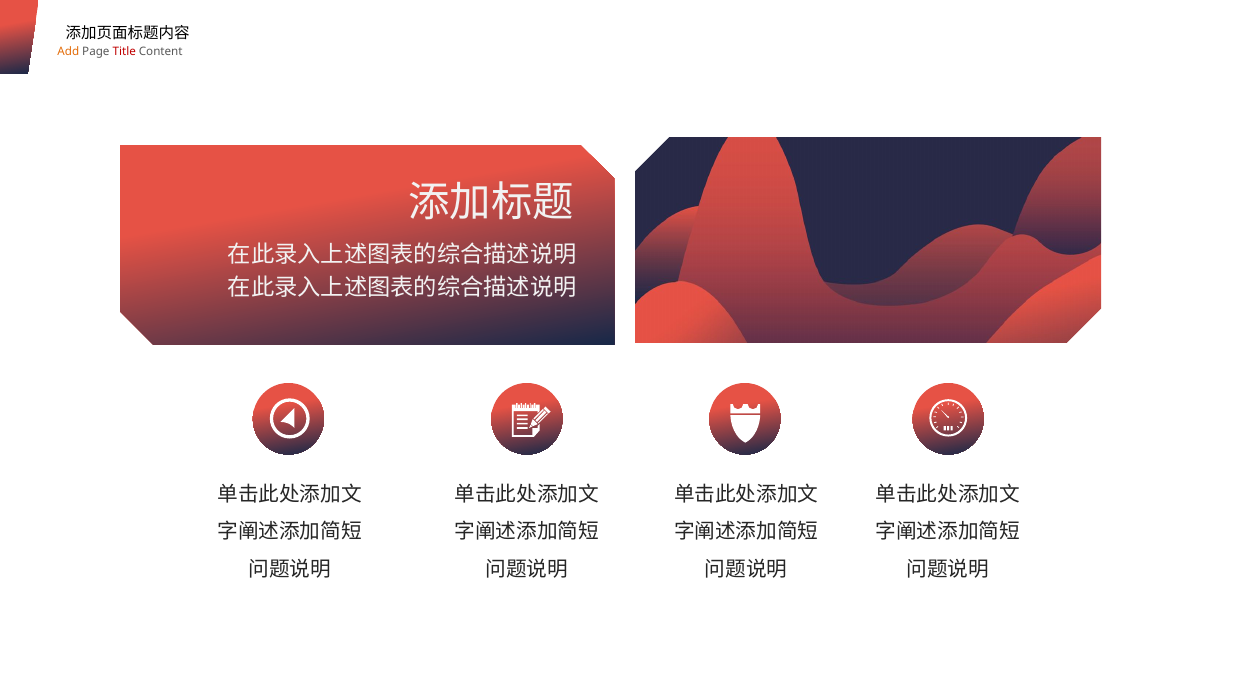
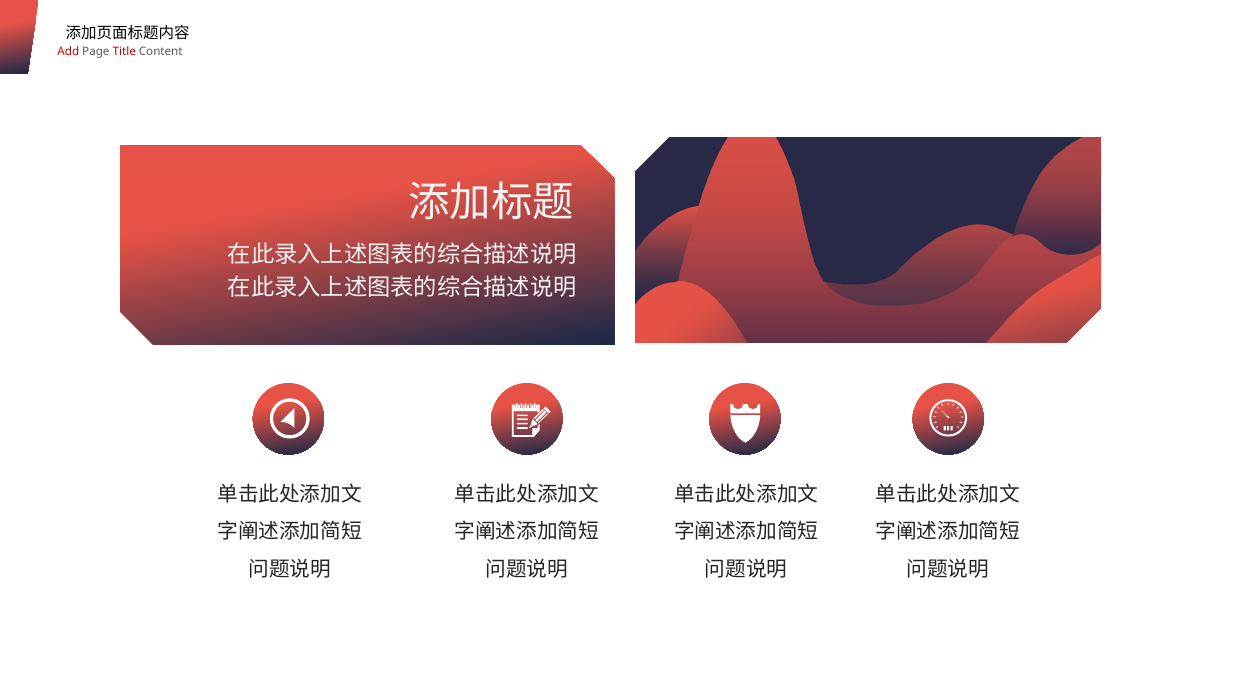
Add colour: orange -> red (68, 52)
